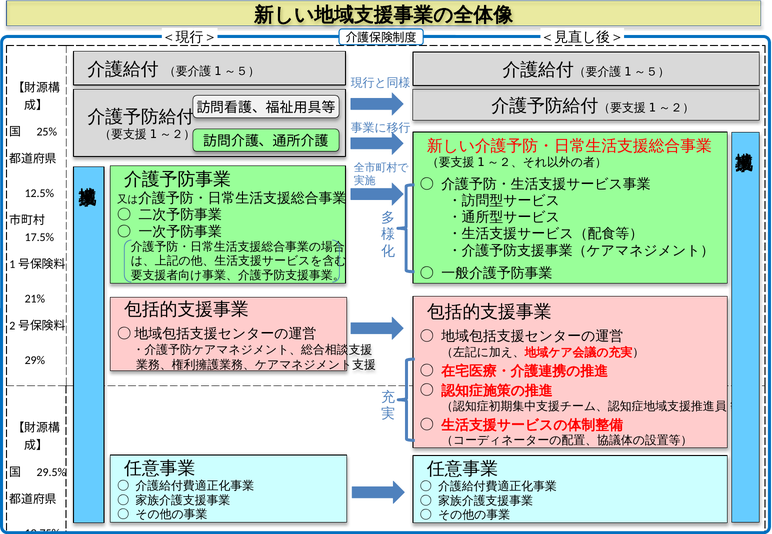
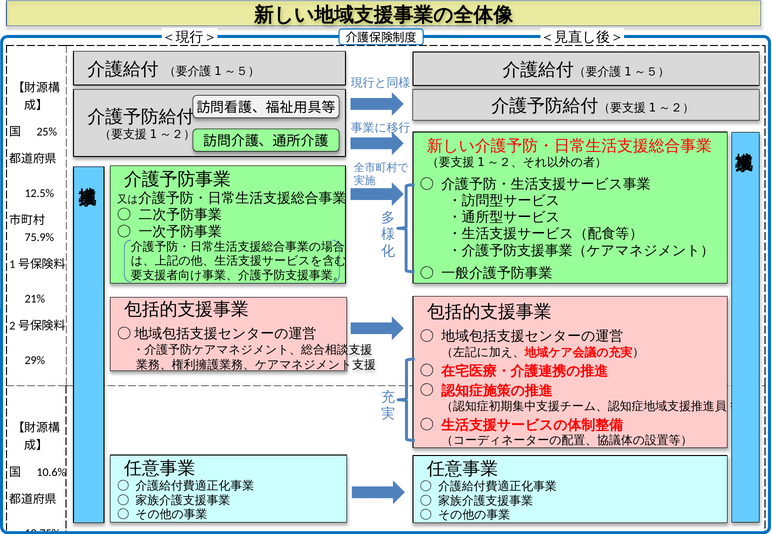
17.5%: 17.5% -> 75.9% (39, 238)
29.5%: 29.5% -> 10.6% (51, 473)
